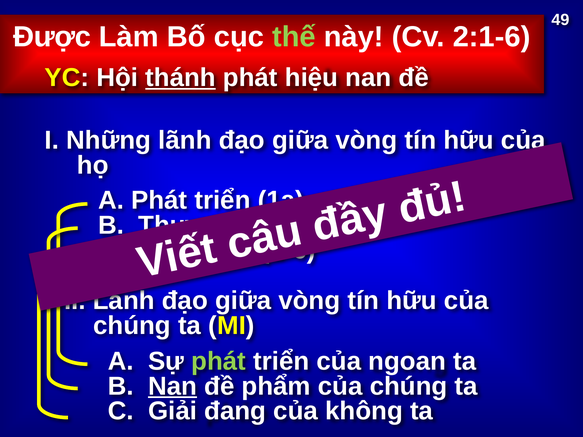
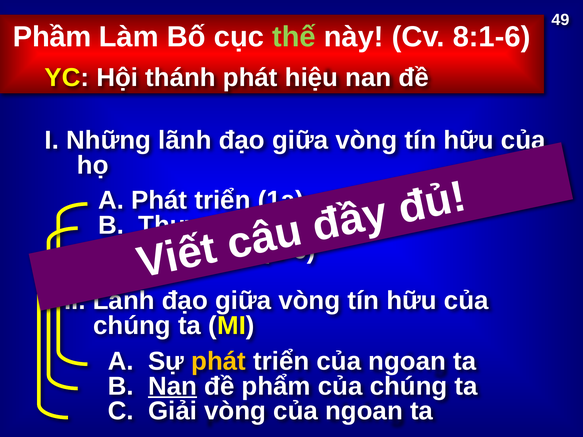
Được: Được -> Phầm (52, 37)
2:1-6: 2:1-6 -> 8:1-6 (492, 37)
thánh underline: present -> none (180, 78)
phát colour: light green -> yellow (219, 361)
Giải đang: đang -> vòng (235, 411)
không: không -> ngoan (364, 411)
